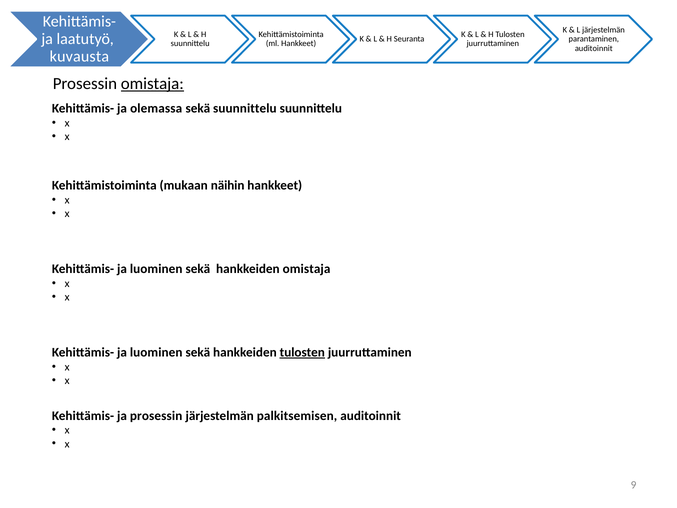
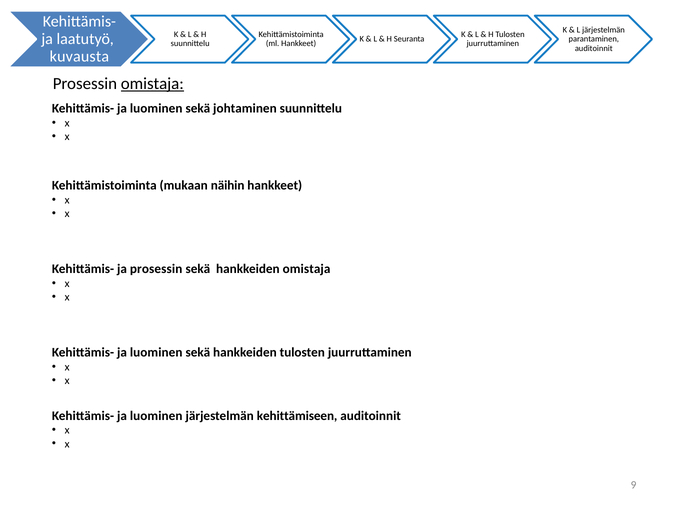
olemassa: olemassa -> luominen (156, 109)
sekä suunnittelu: suunnittelu -> johtaminen (245, 109)
luominen: luominen -> prosessin (156, 269)
tulosten underline: present -> none (302, 352)
prosessin: prosessin -> luominen (156, 416)
palkitsemisen: palkitsemisen -> kehittämiseen (297, 416)
